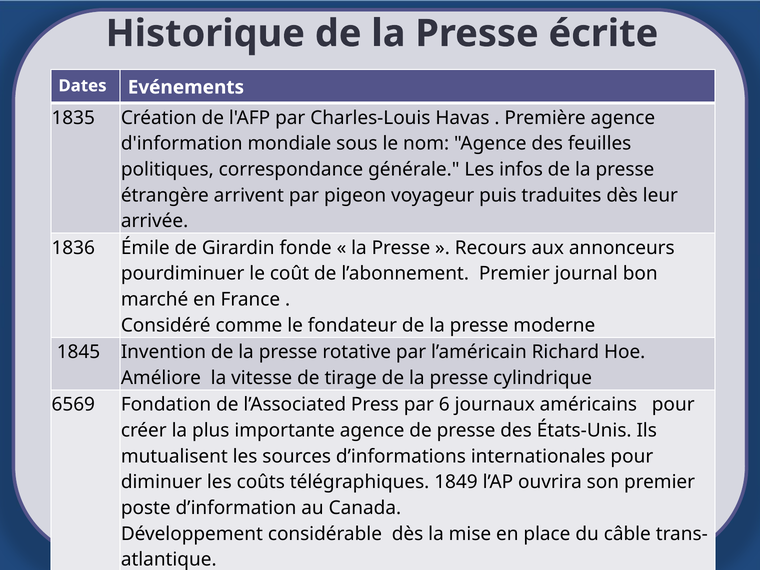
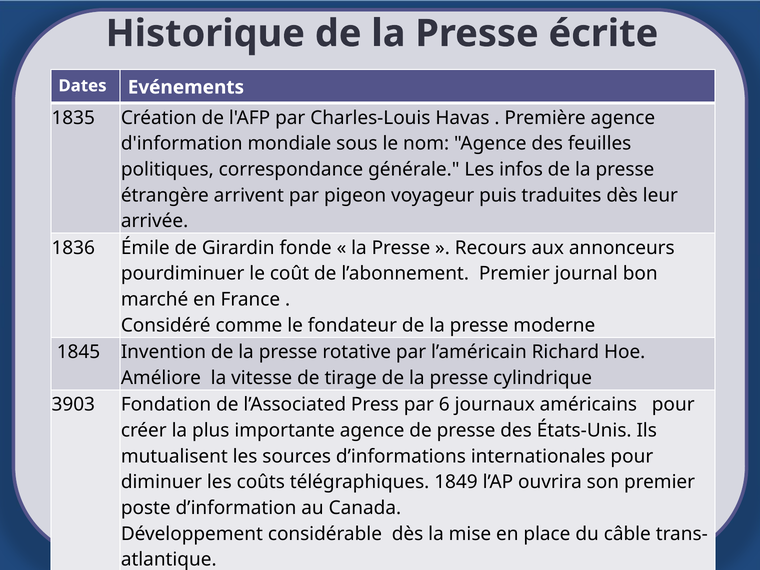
6569: 6569 -> 3903 (73, 405)
